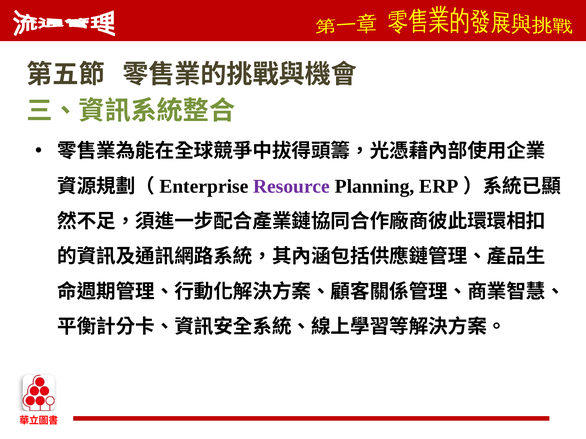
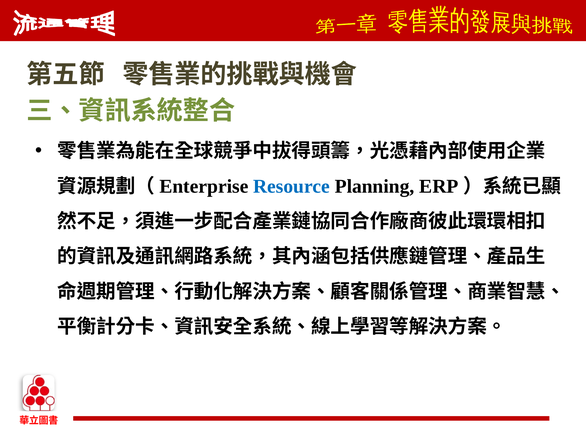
Resource colour: purple -> blue (292, 187)
